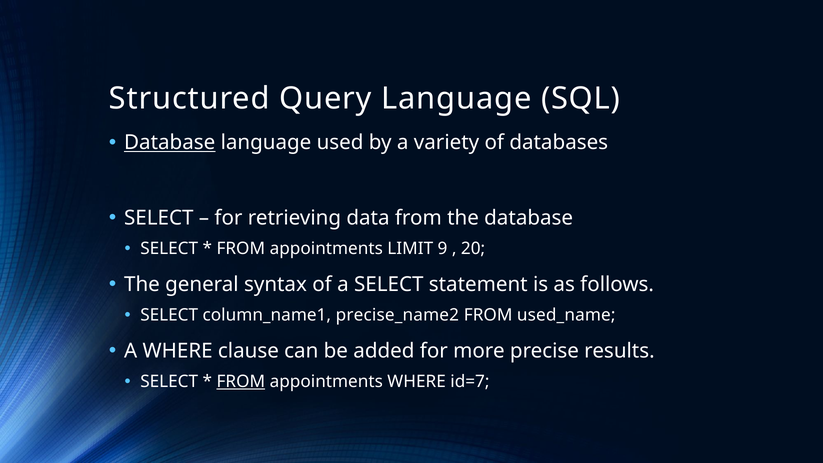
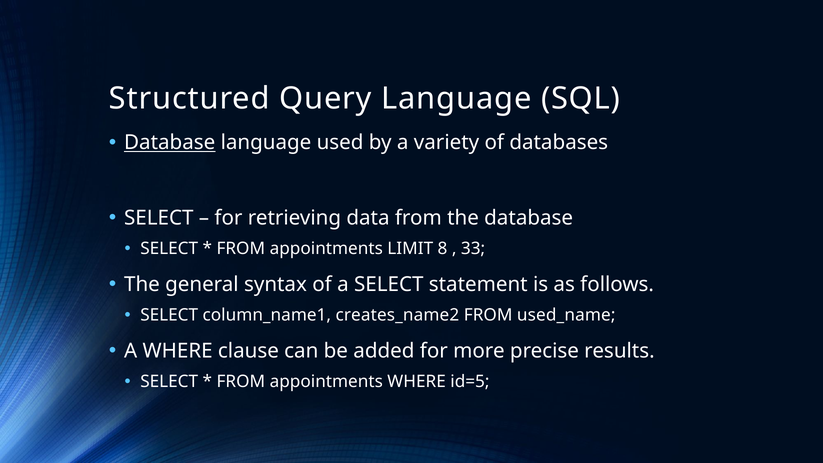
9: 9 -> 8 (443, 249)
20: 20 -> 33 (473, 249)
precise_name2: precise_name2 -> creates_name2 (397, 315)
FROM underline: present -> none (241, 382)
id=7: id=7 -> id=5 (470, 382)
